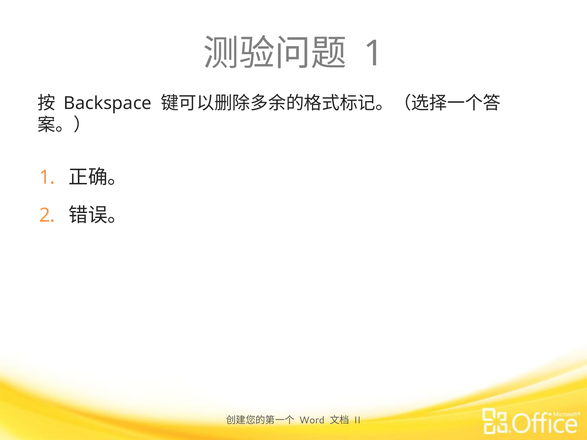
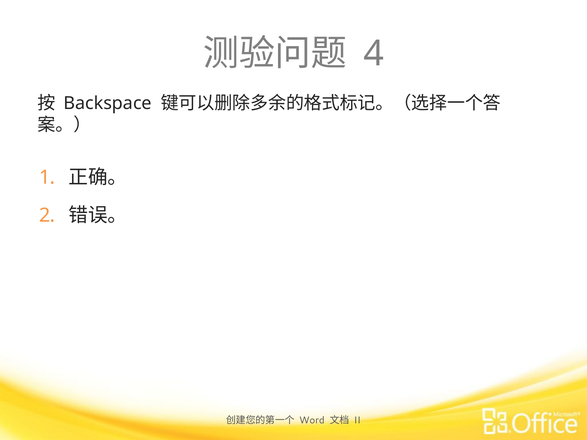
1: 1 -> 4 (374, 54)
